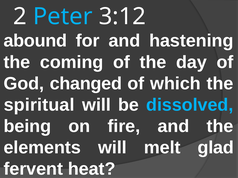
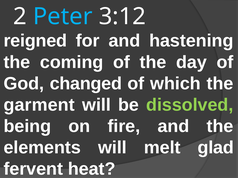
abound: abound -> reigned (35, 41)
spiritual: spiritual -> garment (39, 105)
dissolved colour: light blue -> light green (190, 105)
